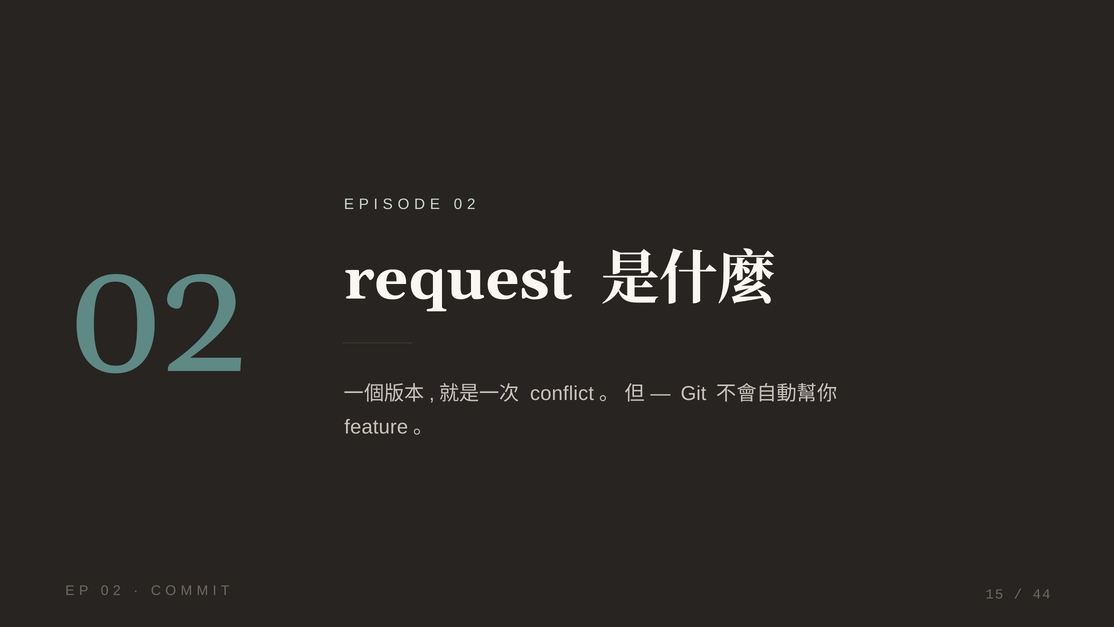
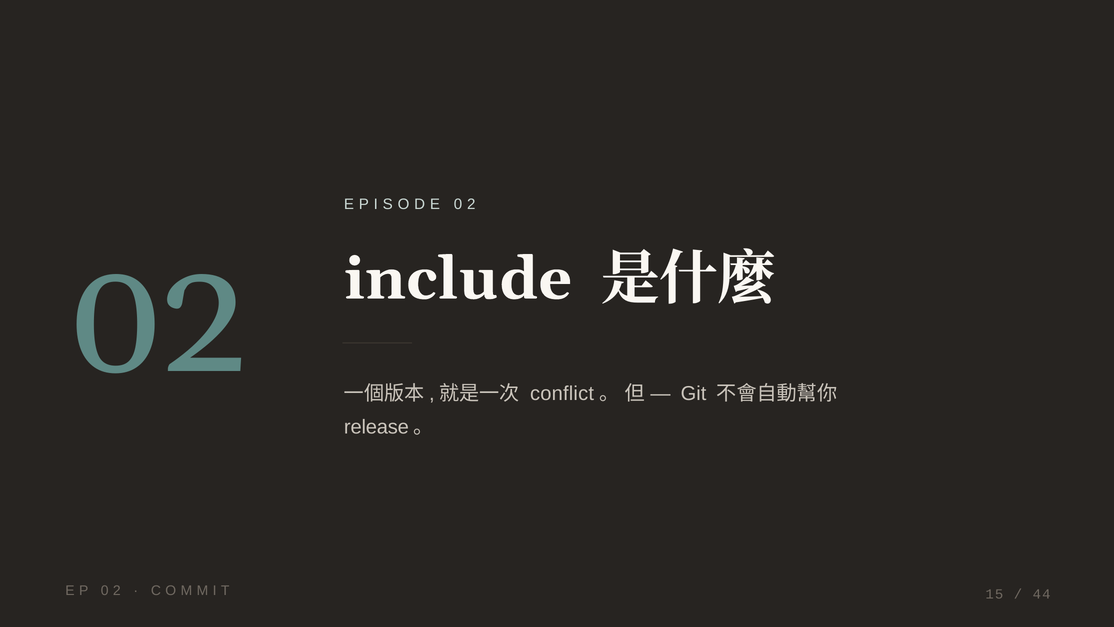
request: request -> include (458, 279)
feature: feature -> release (376, 427)
